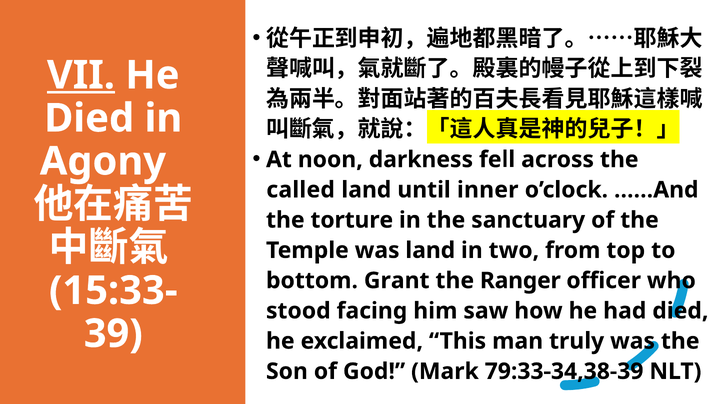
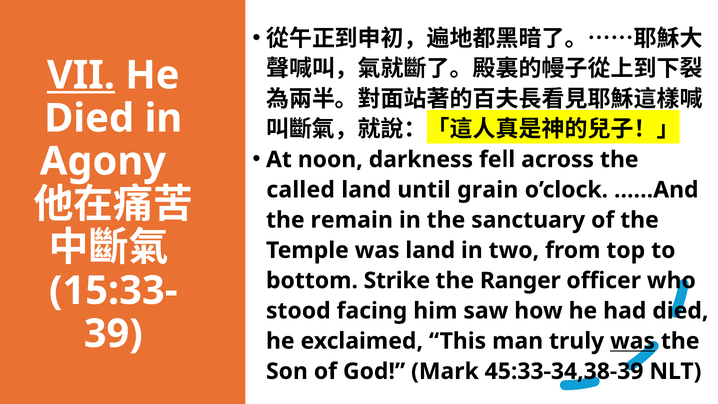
inner: inner -> grain (488, 190)
torture: torture -> remain (352, 220)
Grant: Grant -> Strike (397, 281)
was underline: none -> present (633, 341)
79:33-34,38-39: 79:33-34,38-39 -> 45:33-34,38-39 (564, 371)
